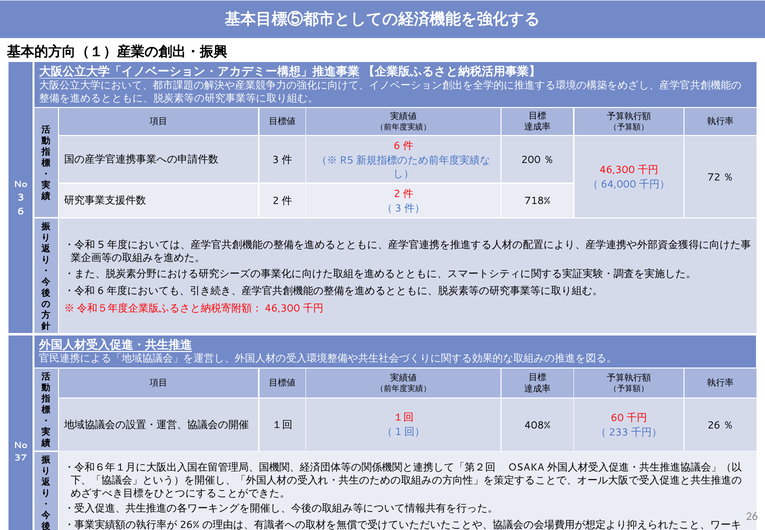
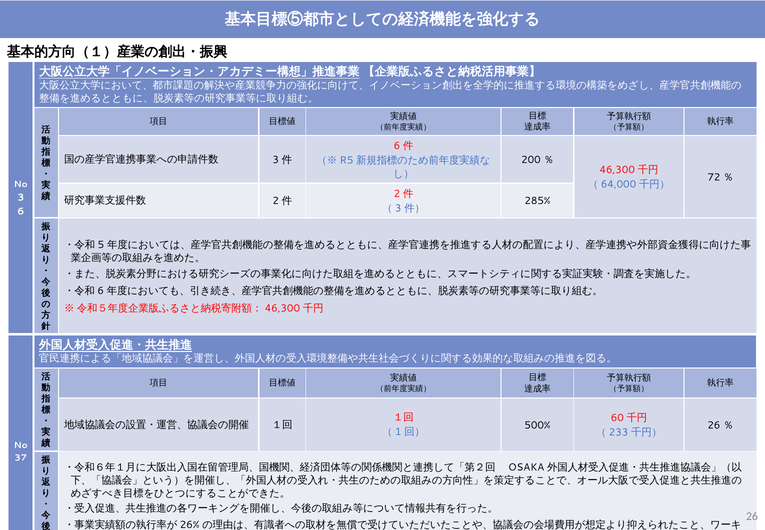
718%: 718% -> 285% (537, 201)
408%: 408% -> 500% (537, 425)
